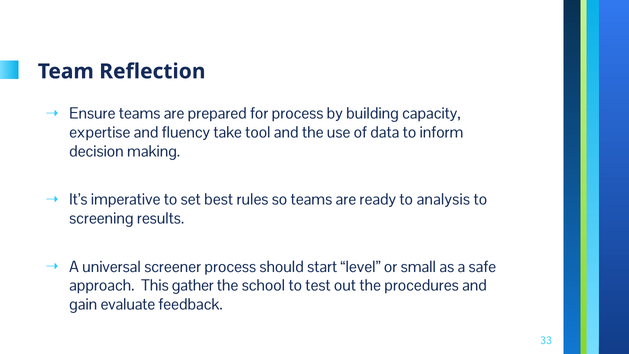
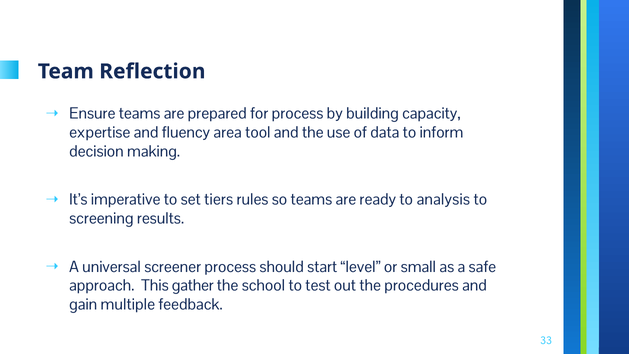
take: take -> area (228, 132)
best: best -> tiers (219, 200)
evaluate: evaluate -> multiple (128, 304)
